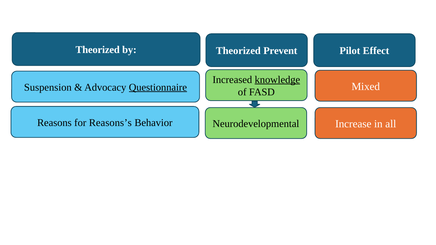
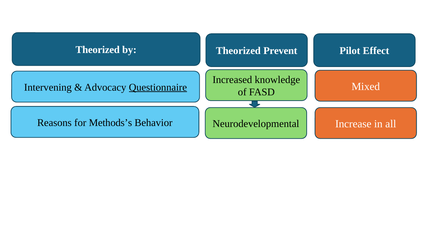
knowledge underline: present -> none (277, 80)
Suspension: Suspension -> Intervening (48, 87)
Reasons’s: Reasons’s -> Methods’s (110, 123)
